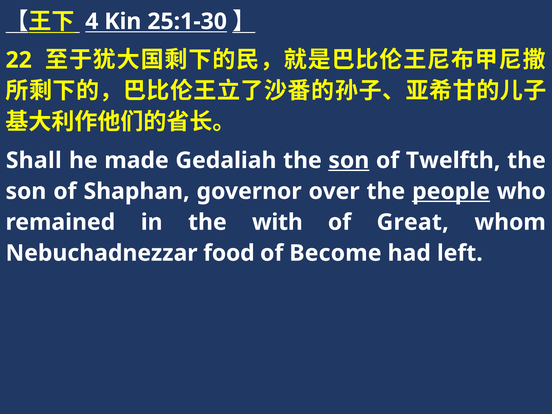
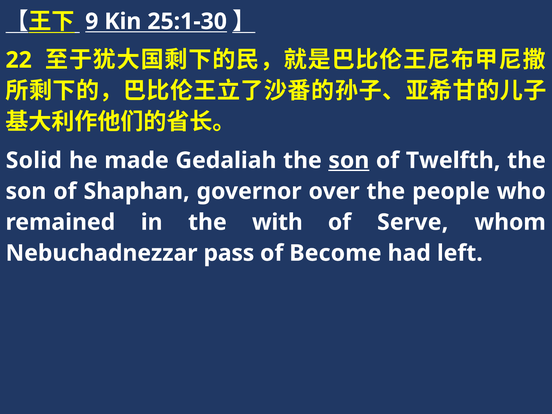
4: 4 -> 9 (92, 21)
Shall: Shall -> Solid (34, 160)
people underline: present -> none (451, 191)
Great: Great -> Serve (413, 222)
food: food -> pass (229, 253)
